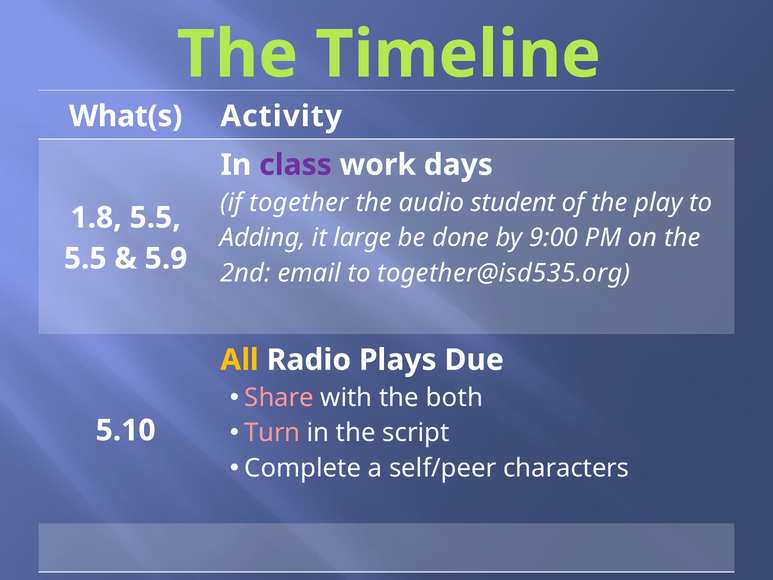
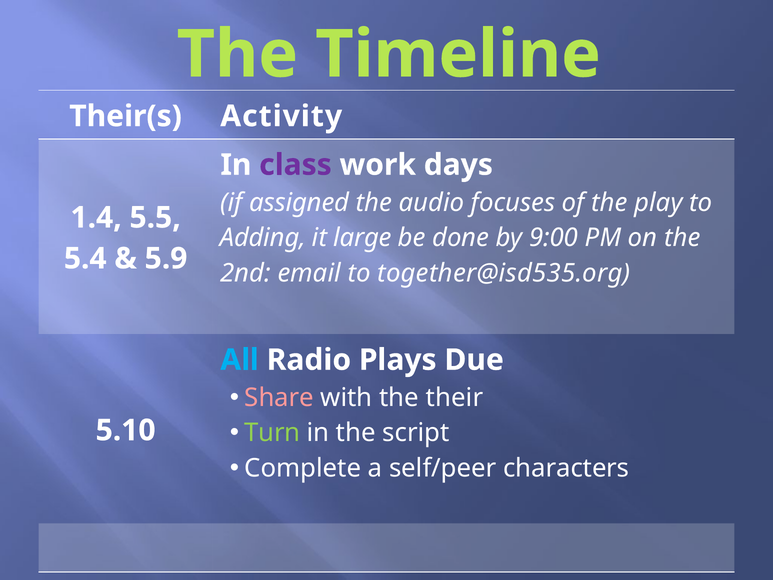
What(s: What(s -> Their(s (126, 116)
together: together -> assigned (299, 203)
student: student -> focuses (513, 203)
1.8: 1.8 -> 1.4 (96, 218)
5.5: 5.5 -> 5.4 (85, 258)
All colour: yellow -> light blue (240, 360)
both: both -> their (454, 398)
Turn colour: pink -> light green (272, 433)
